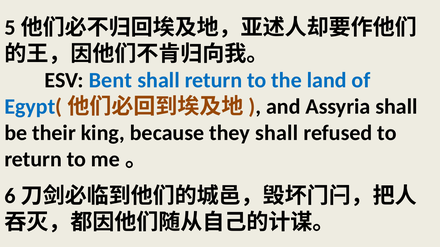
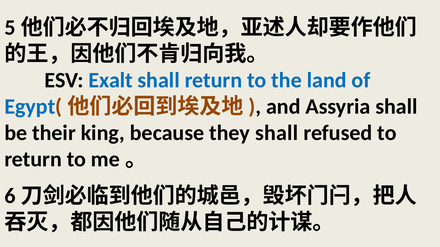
Bent: Bent -> Exalt (111, 81)
